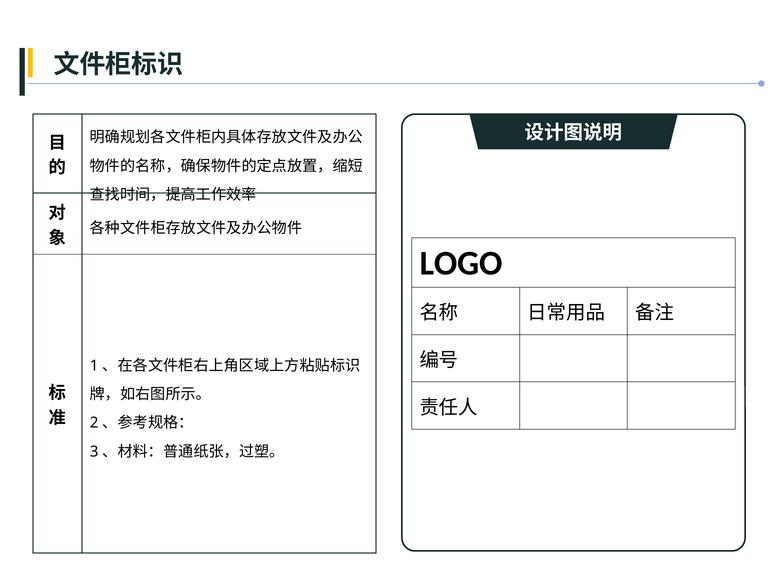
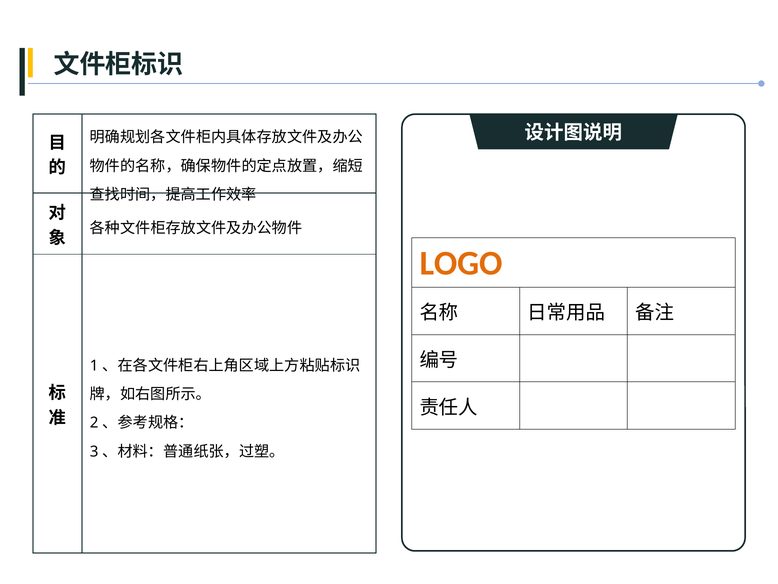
LOGO colour: black -> orange (461, 263)
